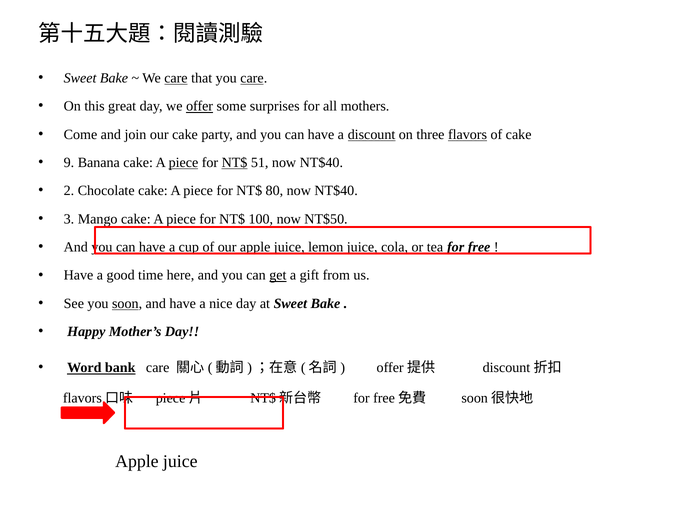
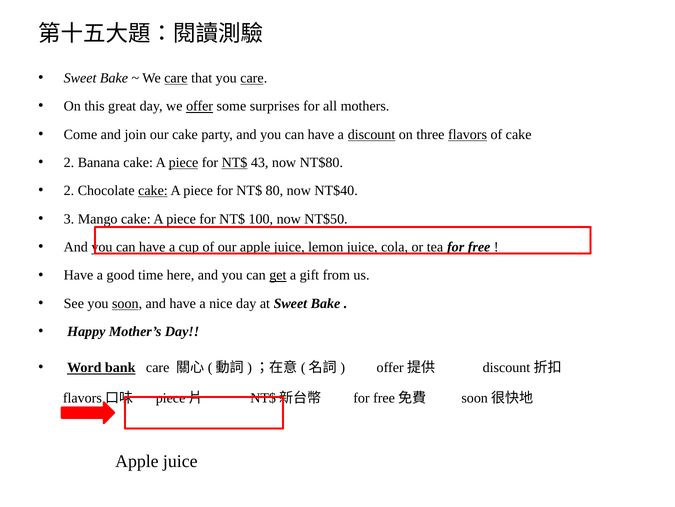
9: 9 -> 2 (69, 162)
51: 51 -> 43 (260, 162)
NT$40: NT$40 -> NT$80 (321, 162)
cake underline: none -> present (153, 190)
